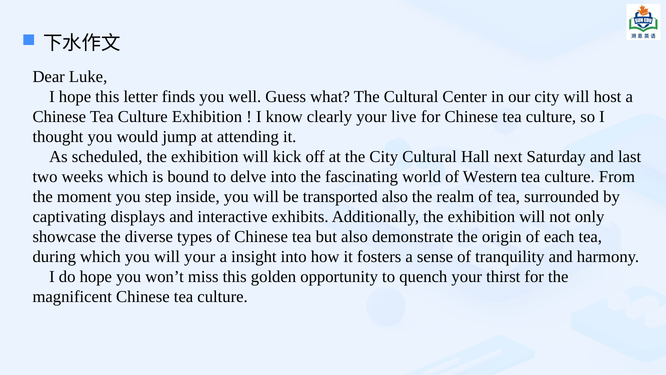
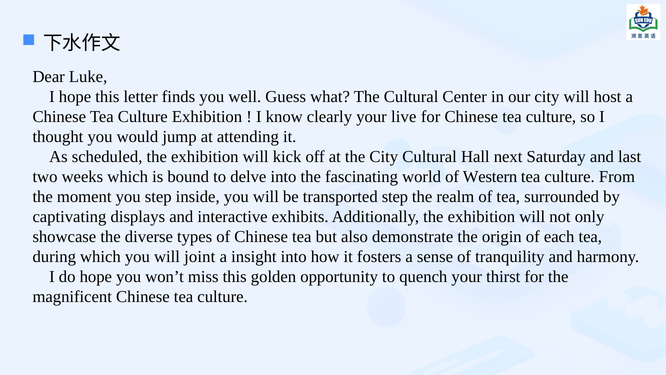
transported also: also -> step (395, 197)
will your: your -> joint (200, 257)
